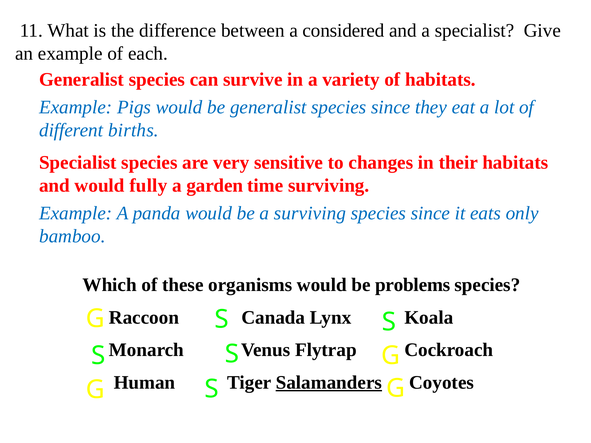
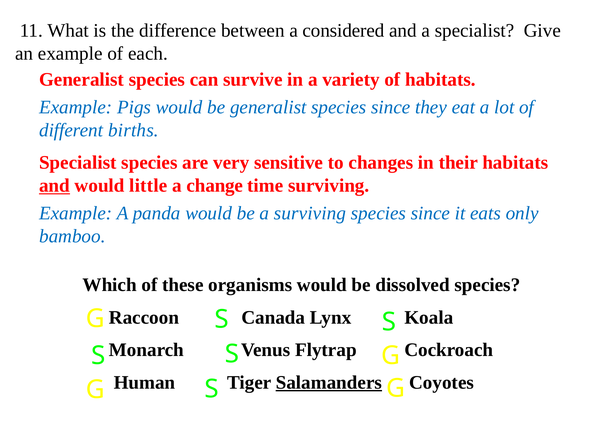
and underline: none -> present (54, 186)
fully: fully -> little (148, 186)
garden: garden -> change (215, 186)
problems: problems -> dissolved (413, 285)
